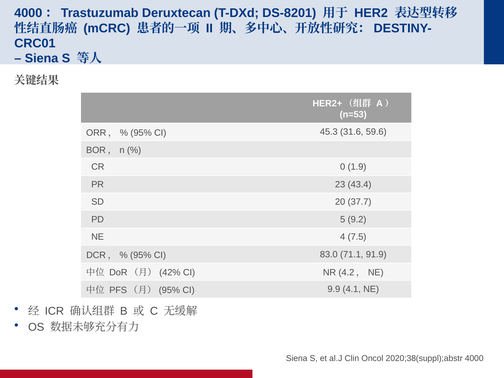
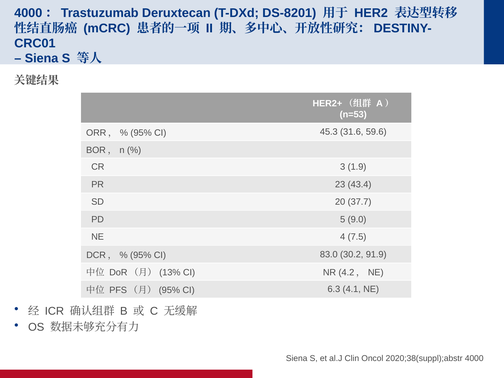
0: 0 -> 3 (343, 167)
9.2: 9.2 -> 9.0 (357, 219)
71.1: 71.1 -> 30.2 (352, 254)
42%: 42% -> 13% (170, 273)
9.9: 9.9 -> 6.3 (334, 289)
